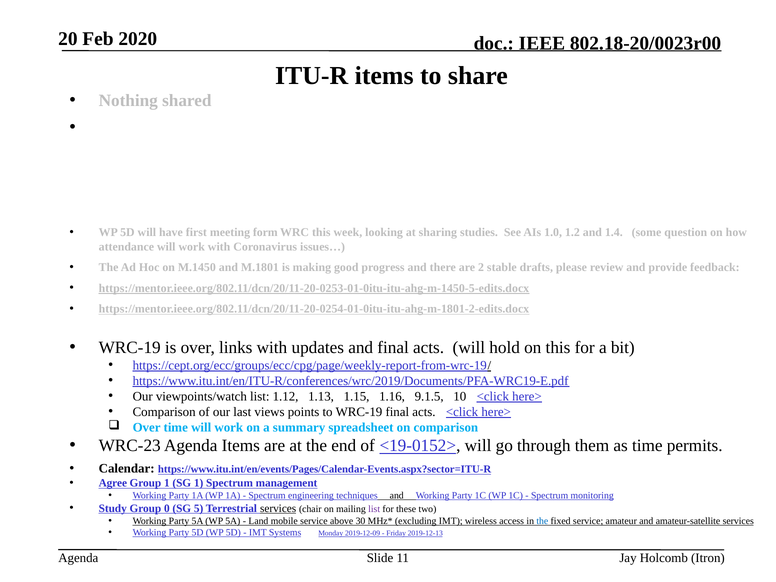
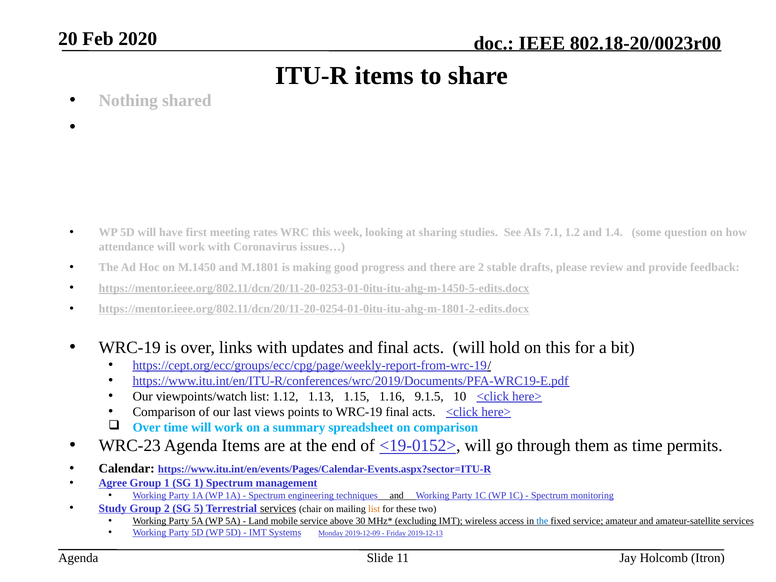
form: form -> rates (265, 233)
1.0: 1.0 -> 7.1 (553, 233)
Group 0: 0 -> 2 (167, 508)
list colour: purple -> orange (374, 509)
